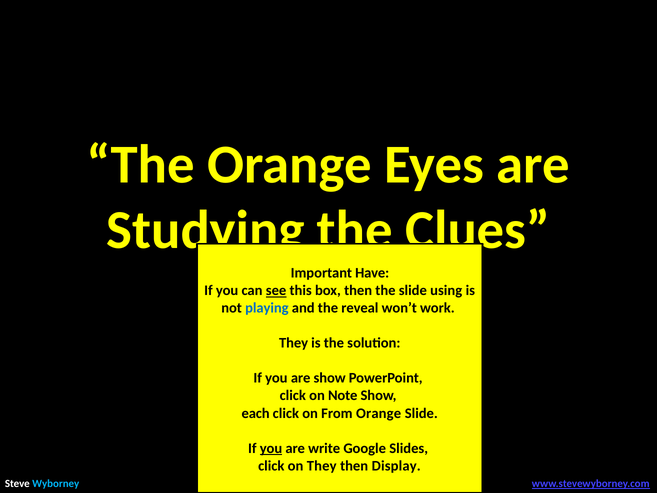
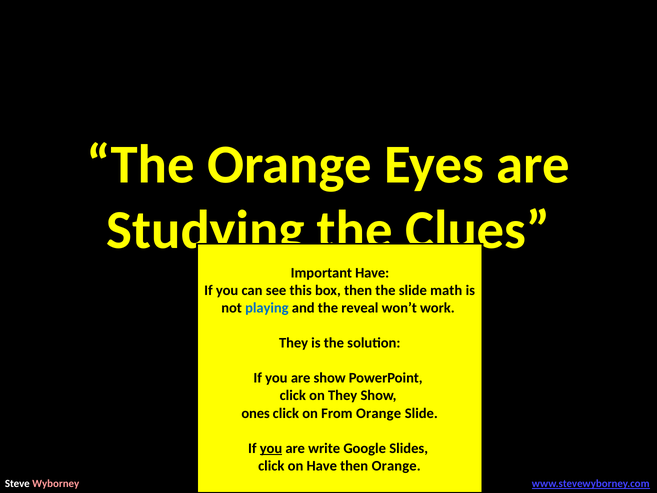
see underline: present -> none (276, 290)
using: using -> math (446, 290)
on Note: Note -> They (343, 395)
each: each -> ones (256, 413)
on They: They -> Have (322, 466)
then Display: Display -> Orange (396, 466)
Wyborney colour: light blue -> pink (56, 483)
